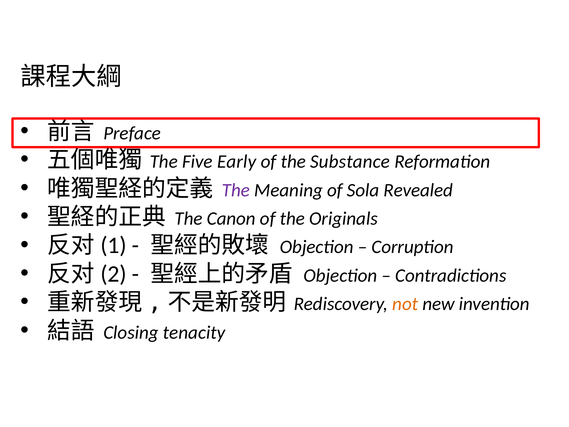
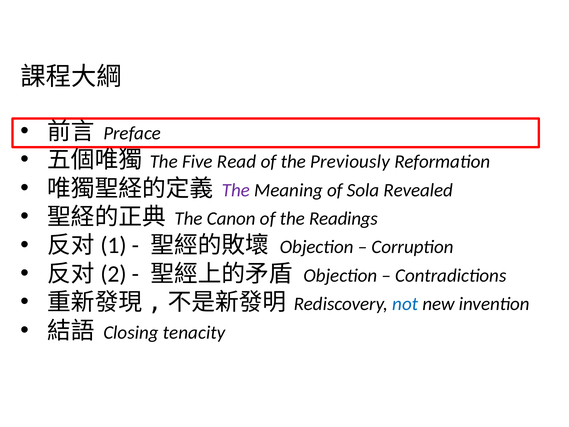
Early: Early -> Read (237, 162)
Substance: Substance -> Previously (350, 162)
Originals: Originals -> Readings (344, 218)
not colour: orange -> blue (405, 304)
